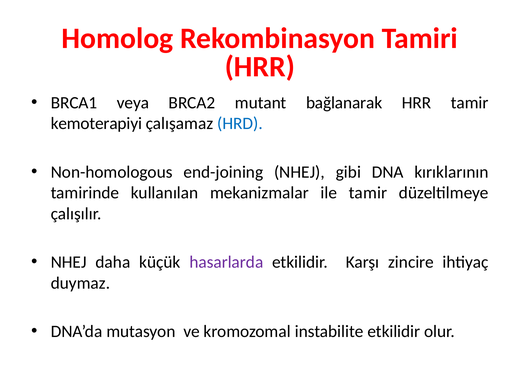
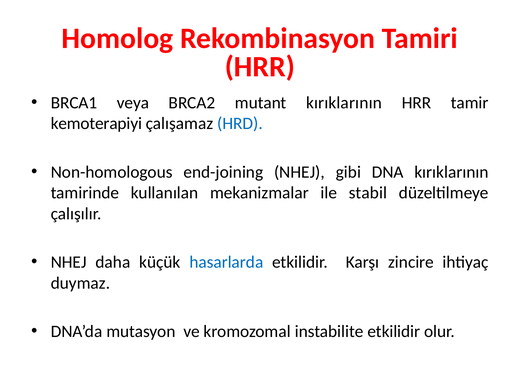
mutant bağlanarak: bağlanarak -> kırıklarının (344, 103)
ile tamir: tamir -> stabil (368, 193)
hasarlarda colour: purple -> blue (226, 262)
